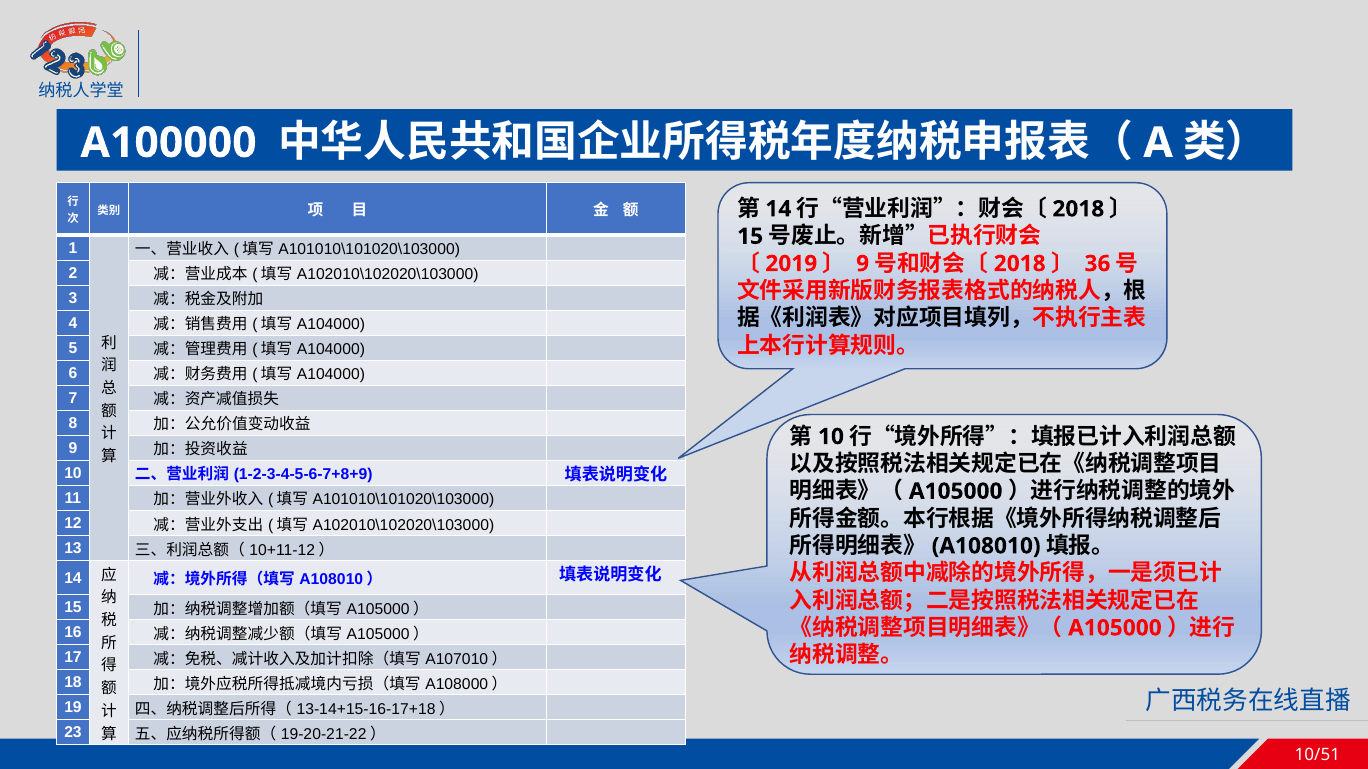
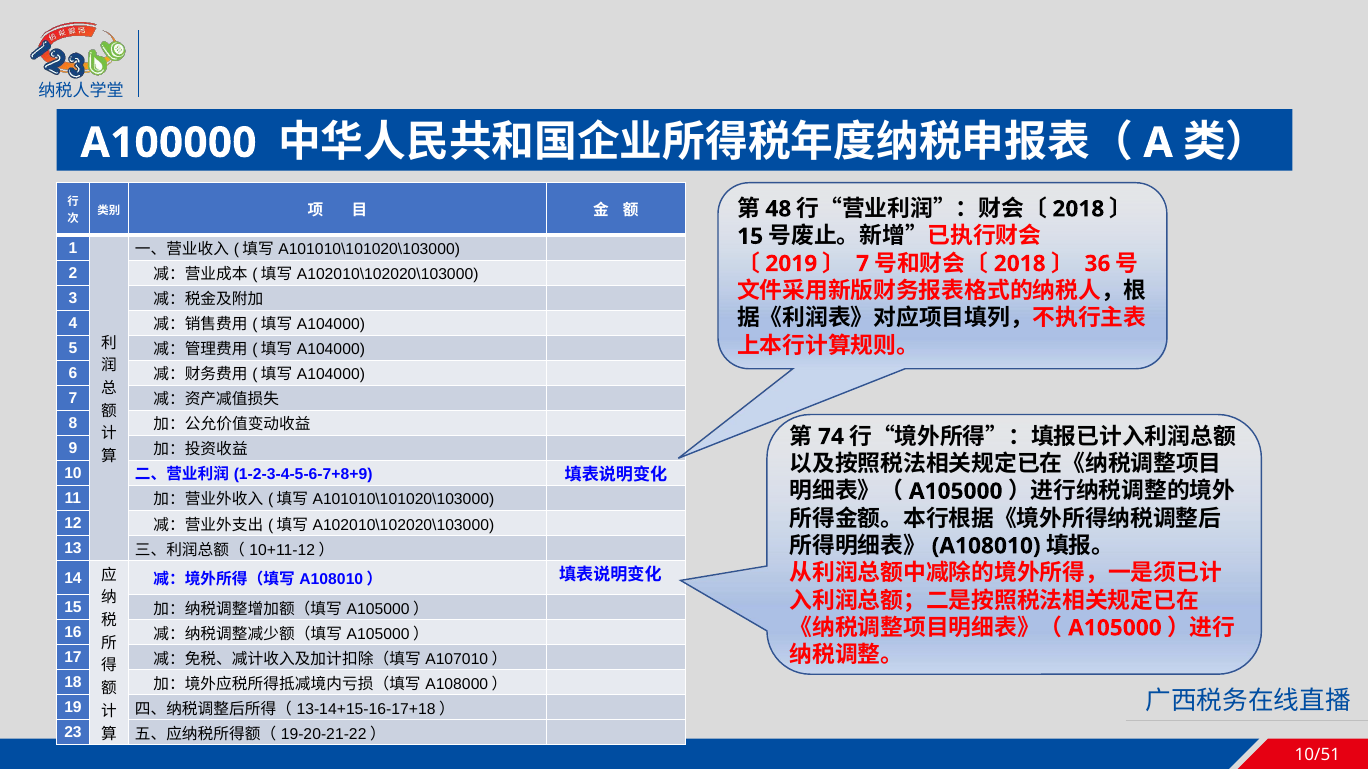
14: 14 -> 48 (778, 209)
9: 9 -> 7 (863, 264)
10: 10 -> 74 (831, 437)
